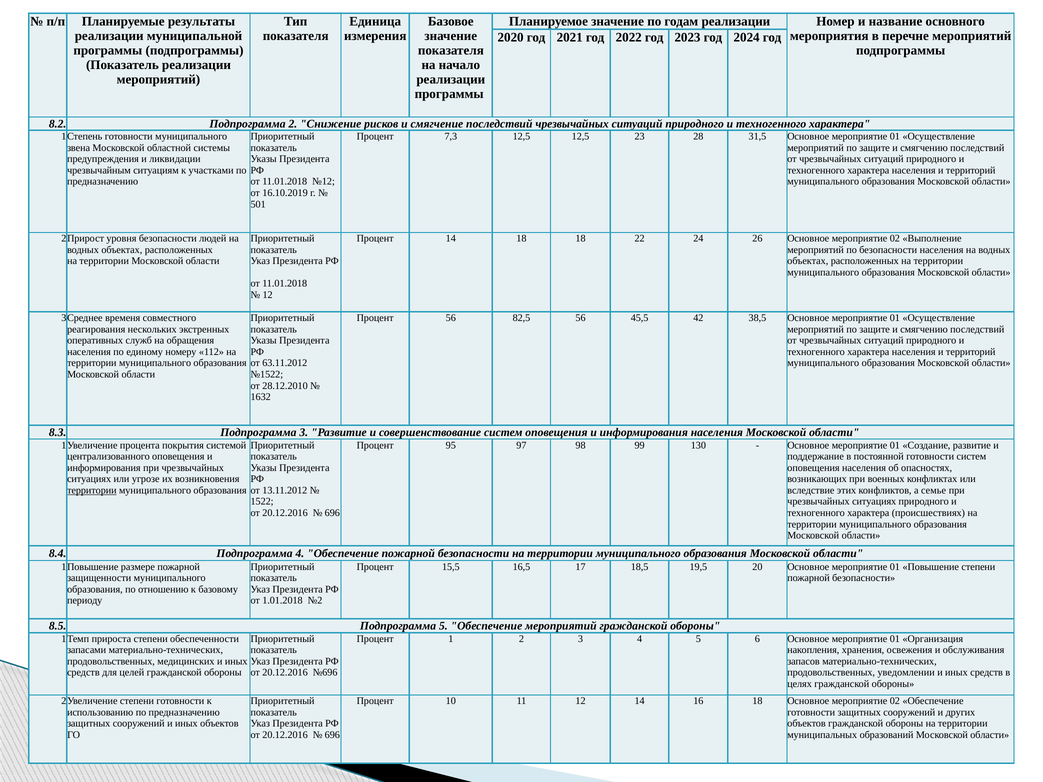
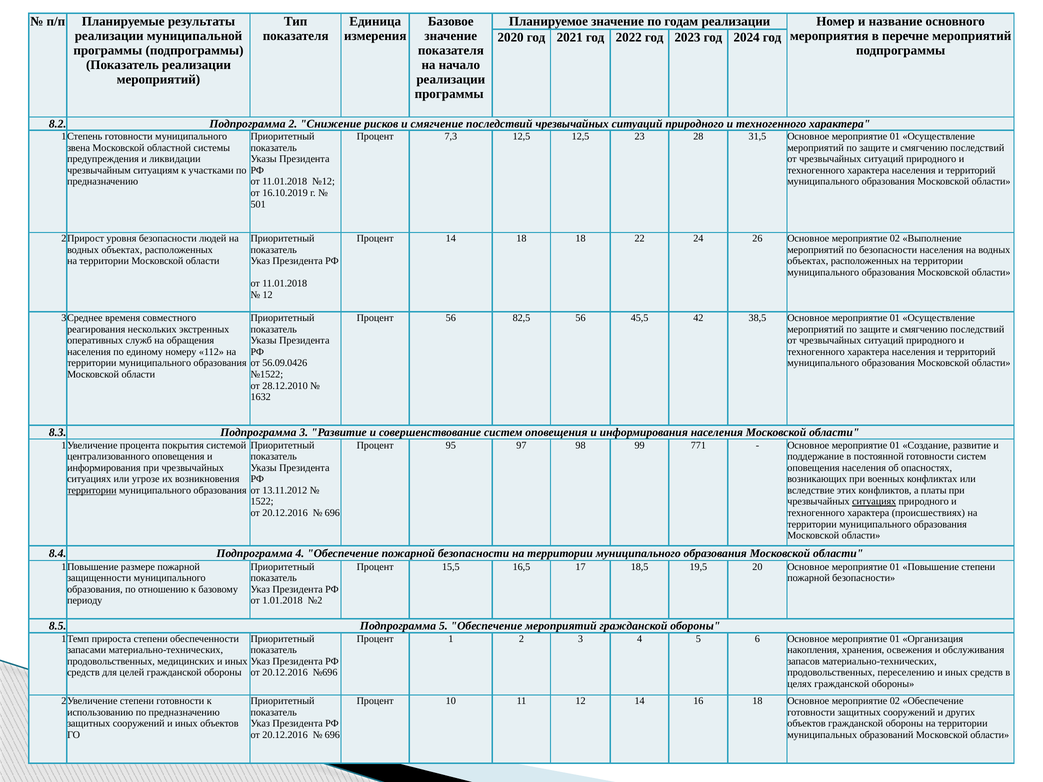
63.11.2012: 63.11.2012 -> 56.09.0426 (285, 363)
130: 130 -> 771 (698, 445)
семье: семье -> платы (934, 490)
ситуациях underline: none -> present (874, 502)
уведомлении: уведомлении -> переселению (906, 673)
